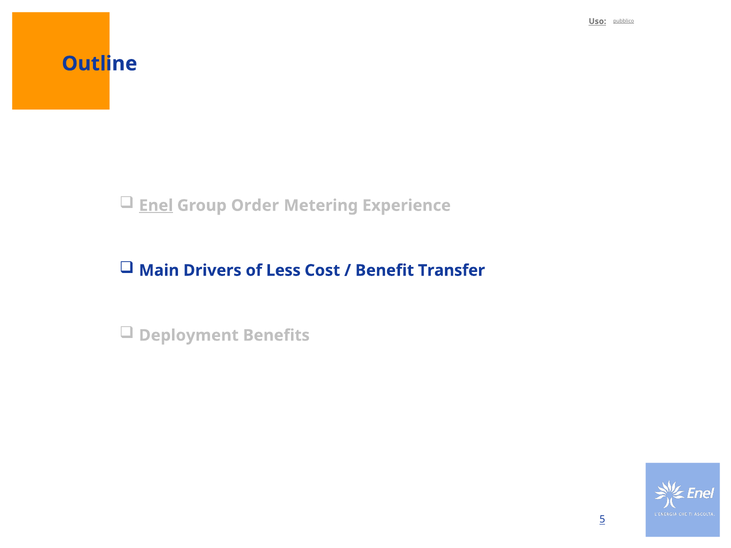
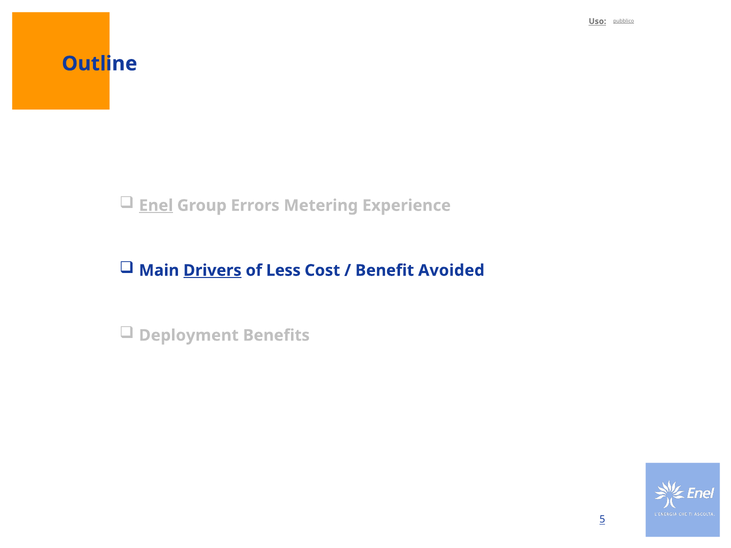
Order: Order -> Errors (255, 206)
Drivers underline: none -> present (212, 271)
Transfer: Transfer -> Avoided (451, 271)
